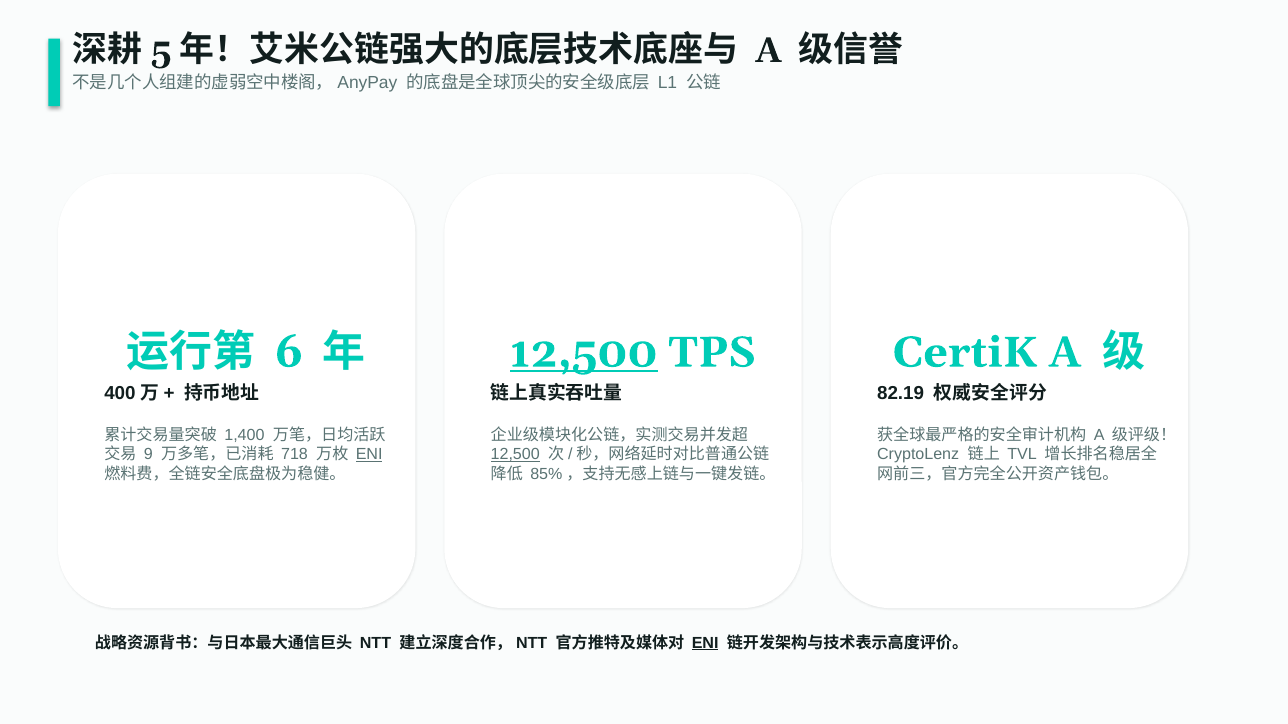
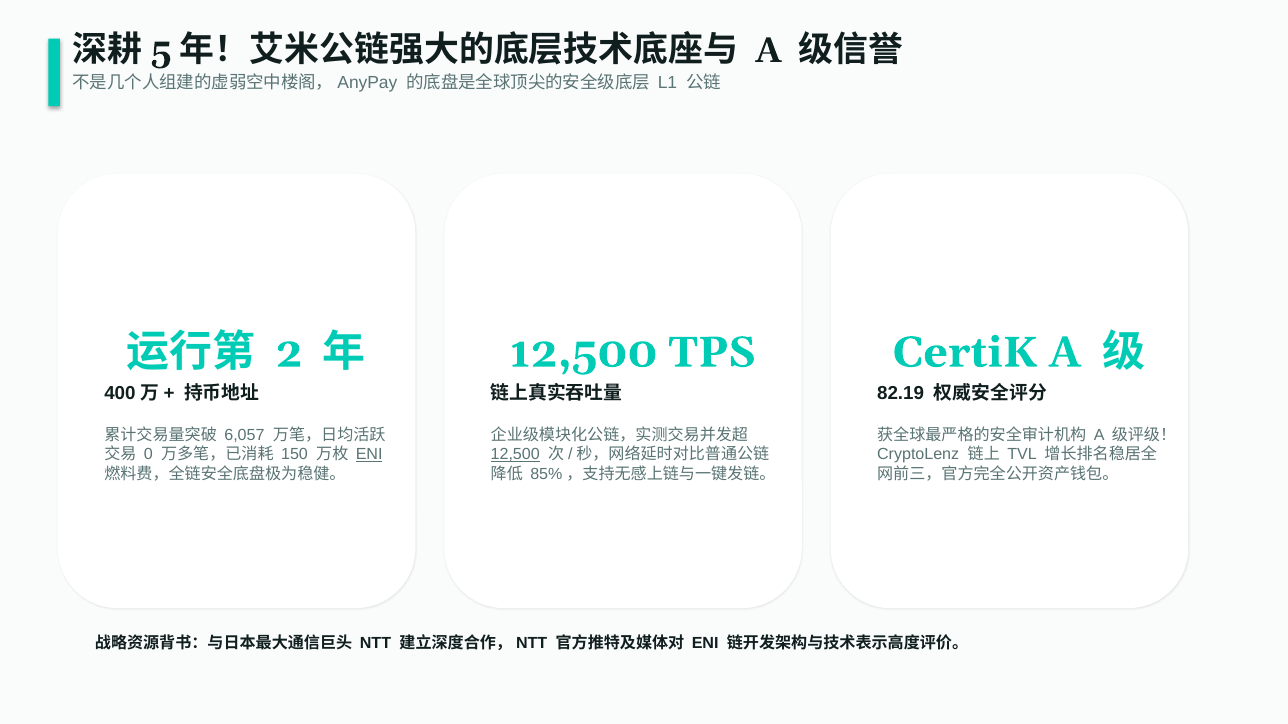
6: 6 -> 2 (289, 353)
12,500 underline: present -> none (584, 353)
1,400: 1,400 -> 6,057 (244, 436)
9: 9 -> 0 (148, 455)
718: 718 -> 150 (295, 455)
ENI underline: present -> none (705, 643)
